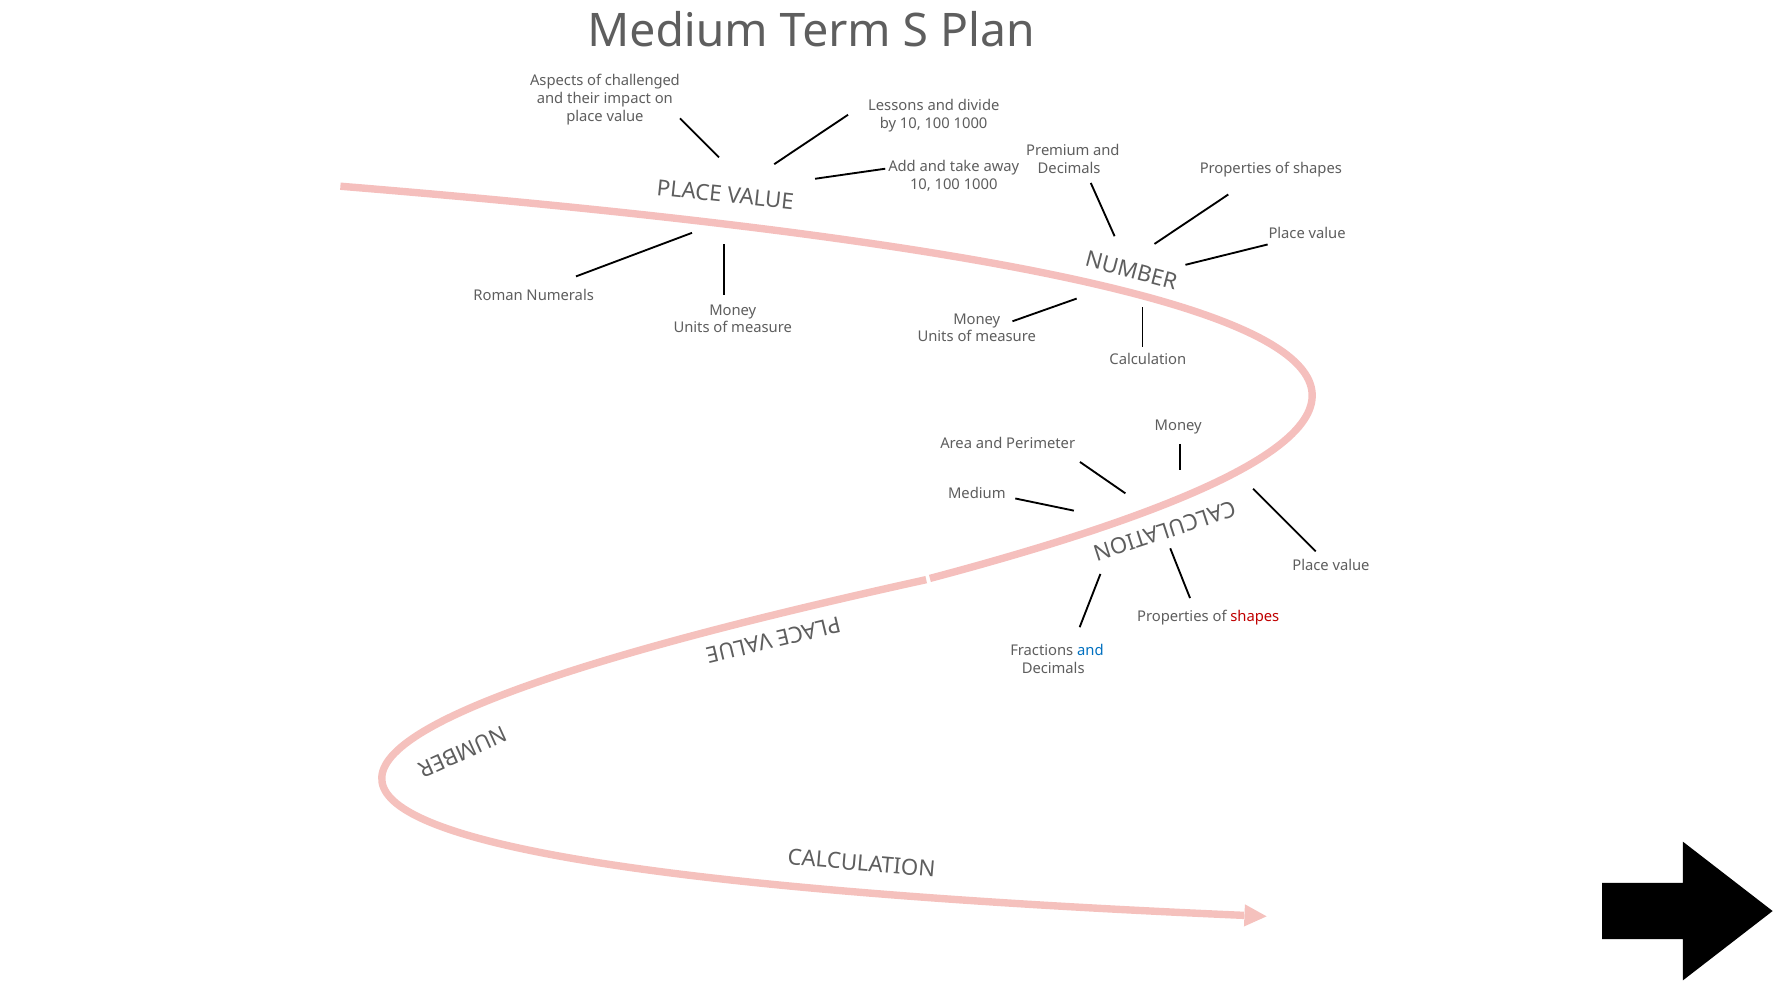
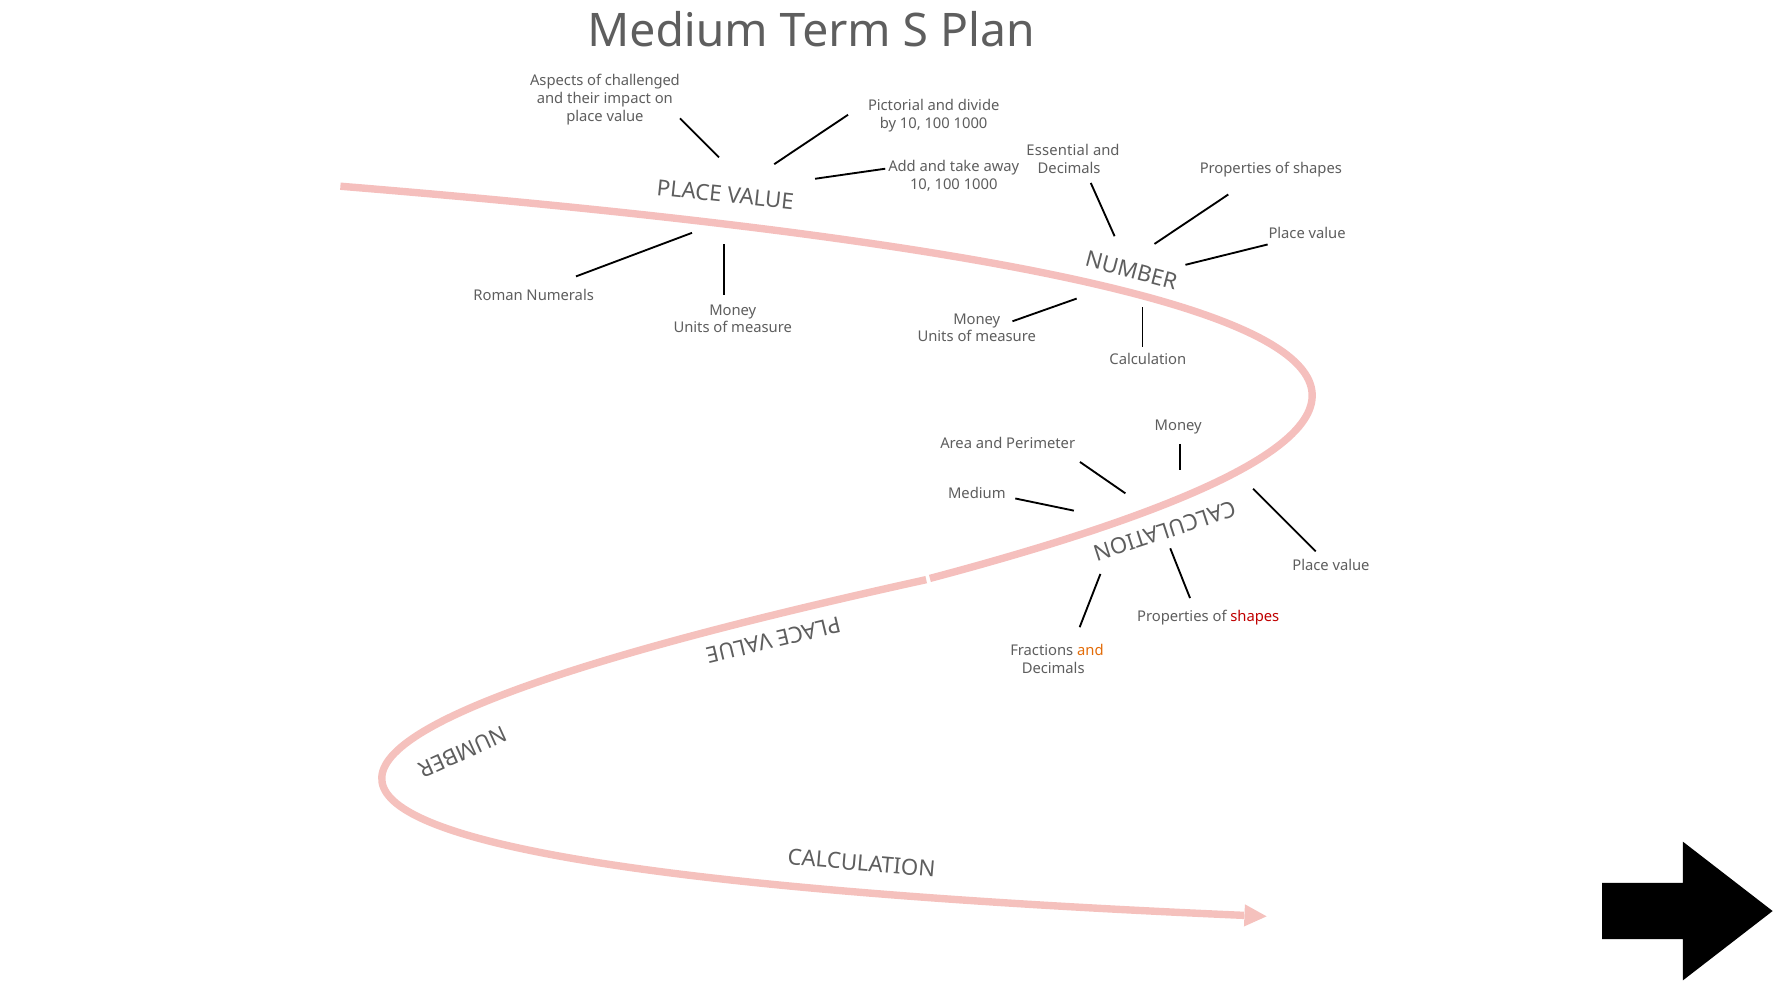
Lessons: Lessons -> Pictorial (896, 106)
Premium: Premium -> Essential (1058, 150)
and colour: blue -> orange (1090, 651)
